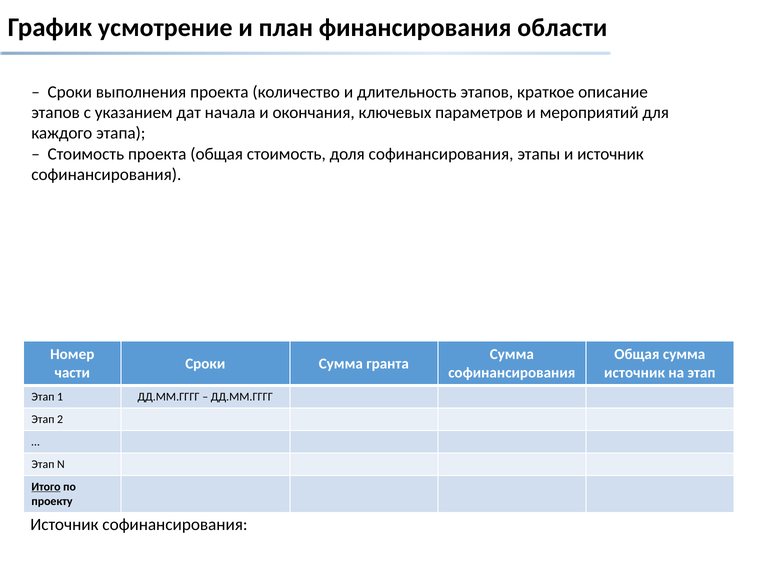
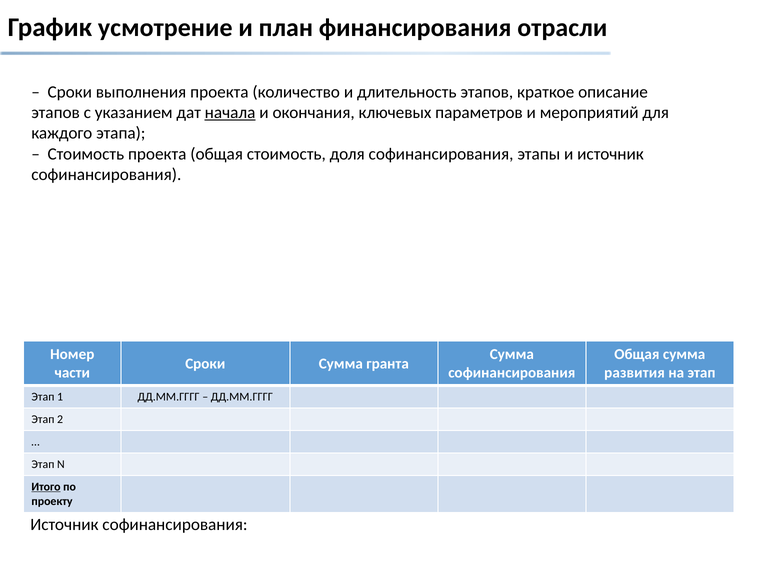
области: области -> отрасли (562, 28)
начала underline: none -> present (230, 113)
источник: источник -> развития (635, 373)
